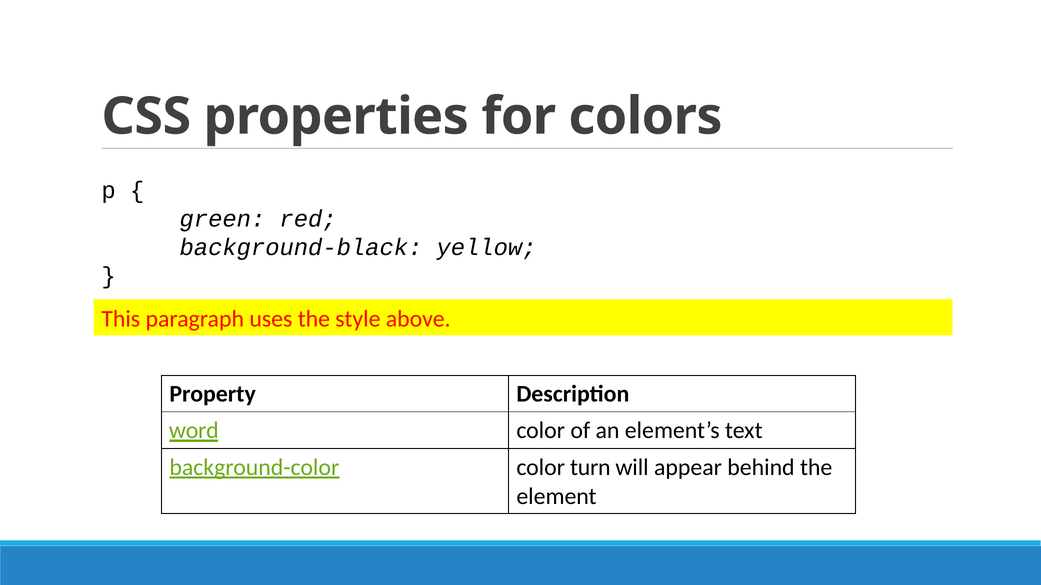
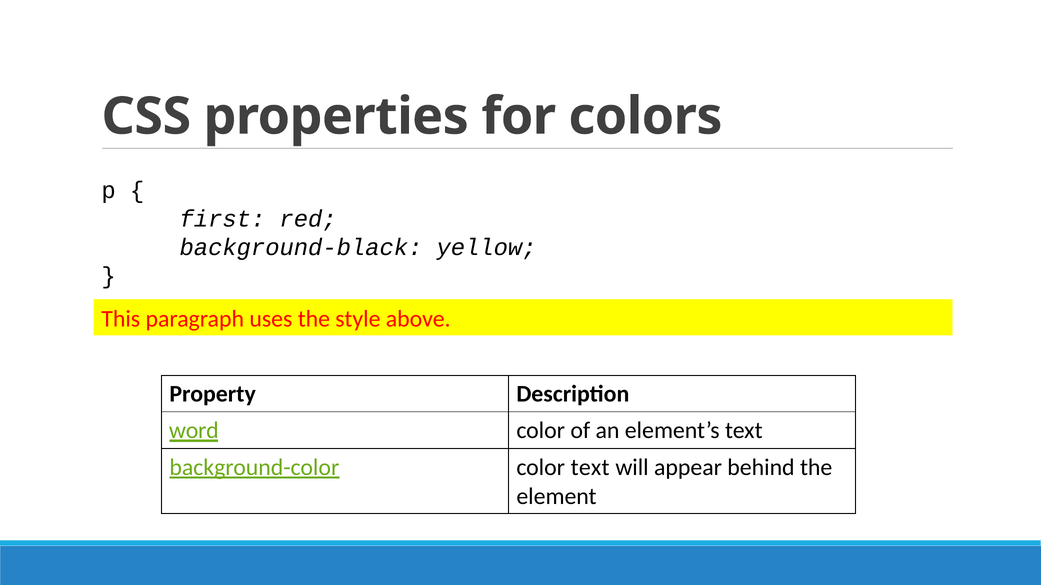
green: green -> first (222, 219)
color turn: turn -> text (590, 468)
